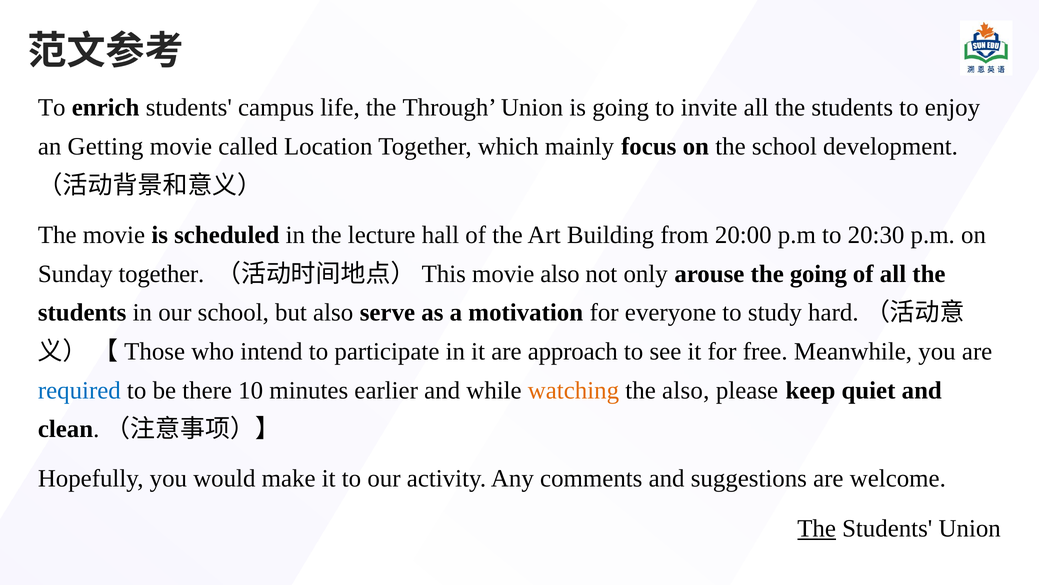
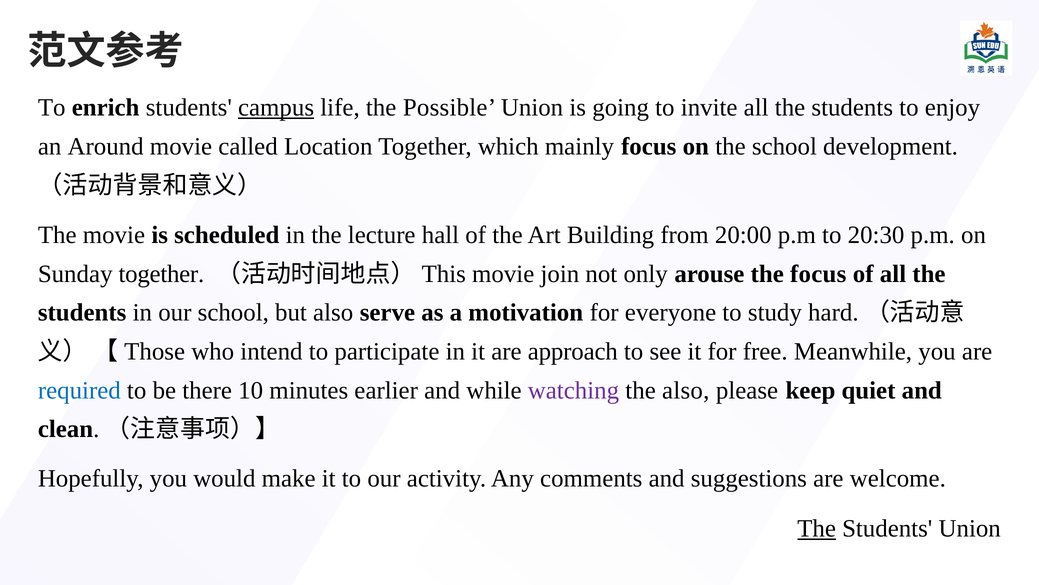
campus underline: none -> present (276, 108)
Through: Through -> Possible (449, 108)
Getting: Getting -> Around (106, 146)
movie also: also -> join (560, 274)
the going: going -> focus (818, 274)
watching colour: orange -> purple (573, 390)
